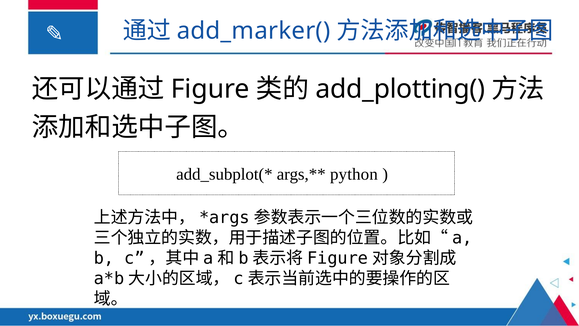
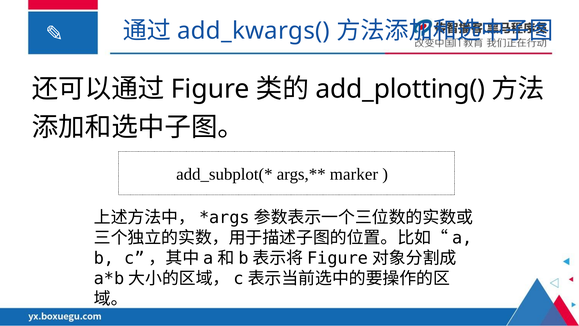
add_marker(: add_marker( -> add_kwargs( (254, 31)
python: python -> marker (354, 174)
